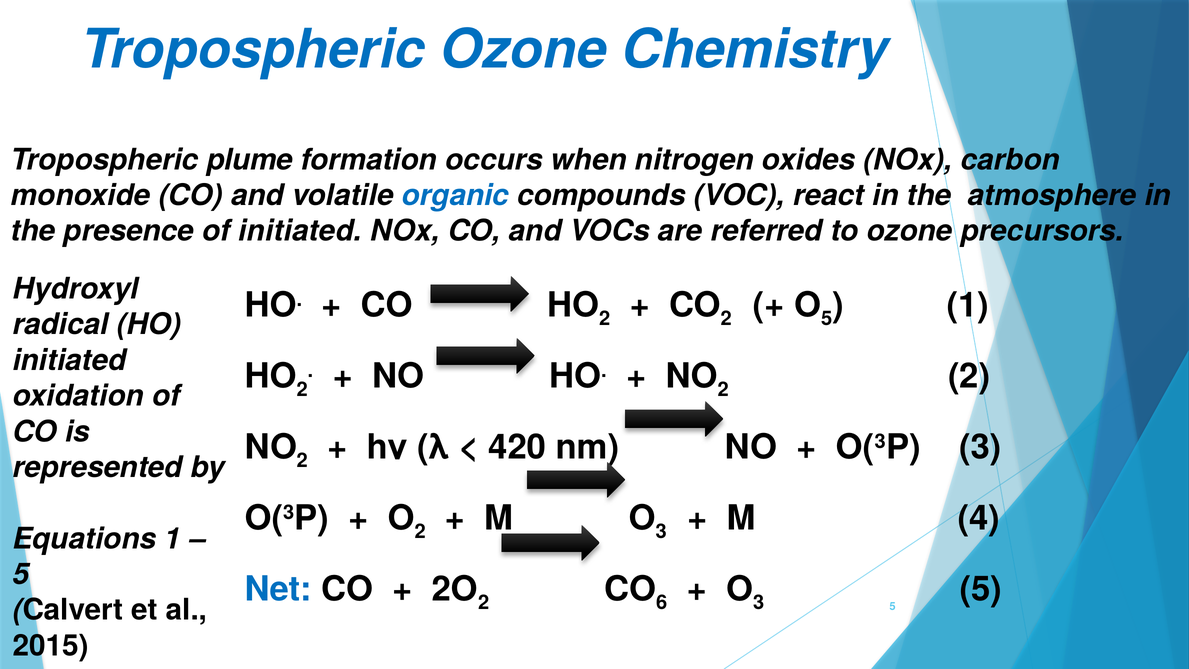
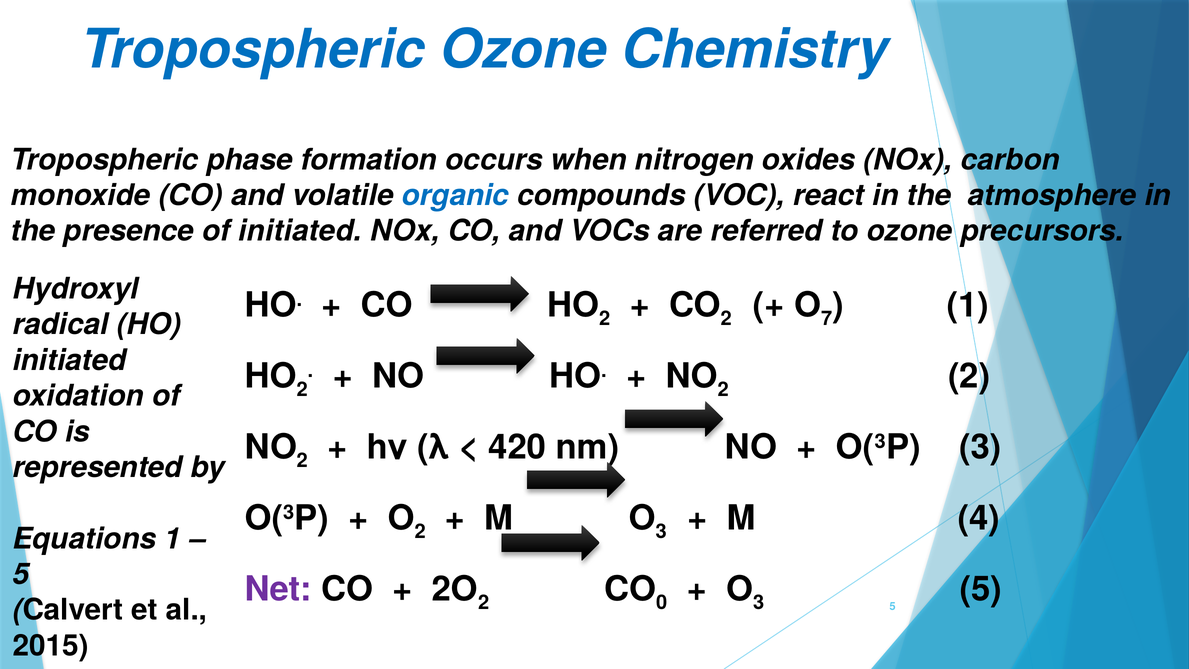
plume: plume -> phase (250, 160)
5: 5 -> 7 (827, 318)
Net colour: blue -> purple (278, 589)
6: 6 -> 0 (662, 603)
